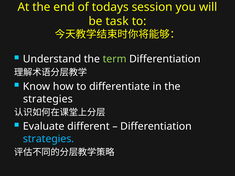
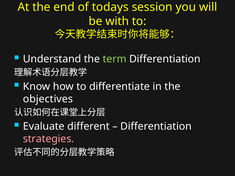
task: task -> with (117, 21)
strategies: strategies -> objectives (48, 99)
strategies colour: light blue -> pink (49, 139)
